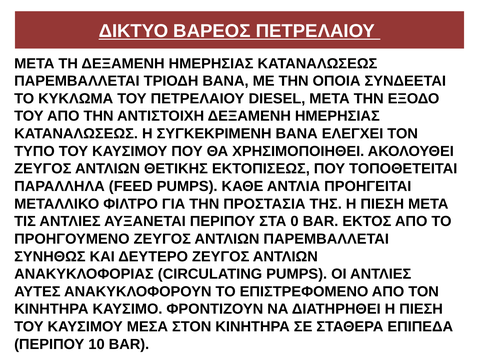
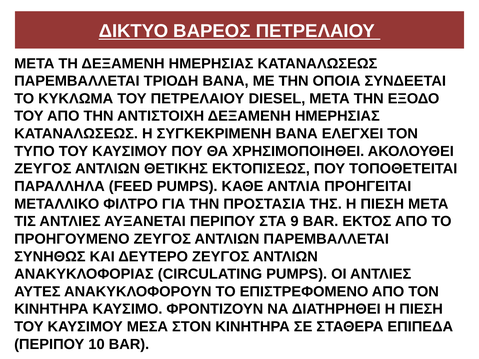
0: 0 -> 9 (294, 222)
